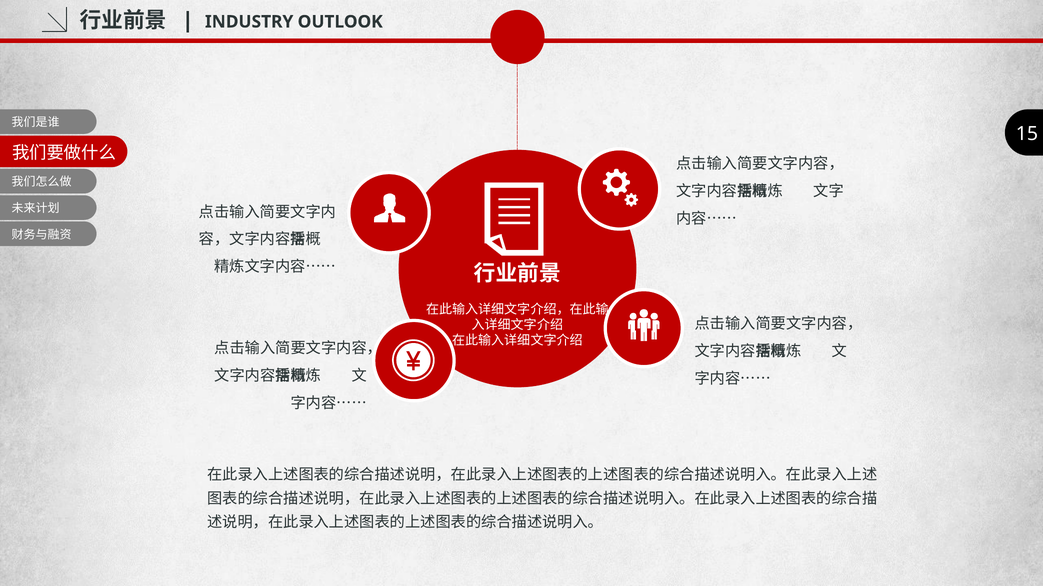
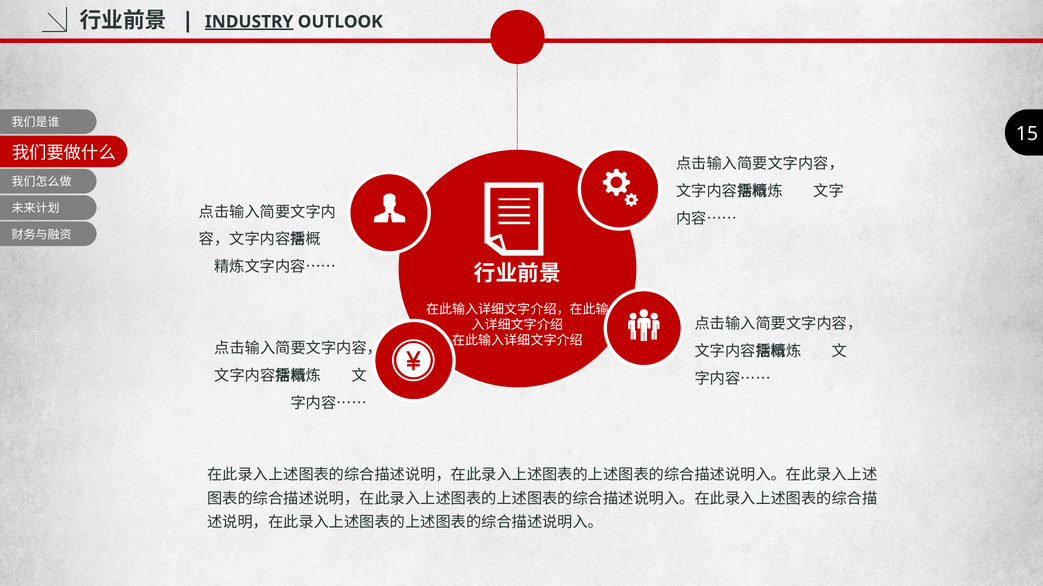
INDUSTRY underline: none -> present (249, 22)
